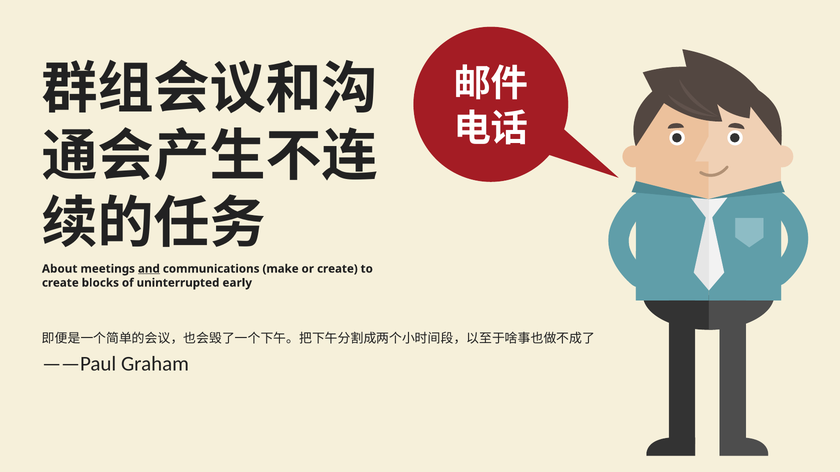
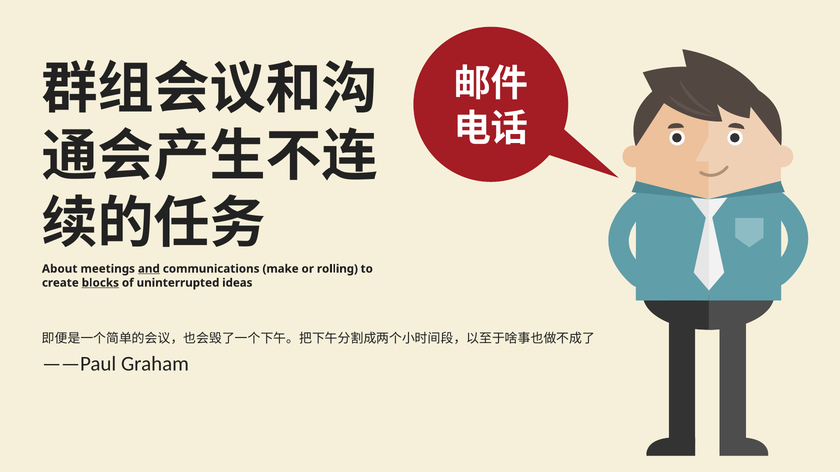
or create: create -> rolling (337, 269)
blocks underline: none -> present (100, 283)
early: early -> ideas (237, 283)
